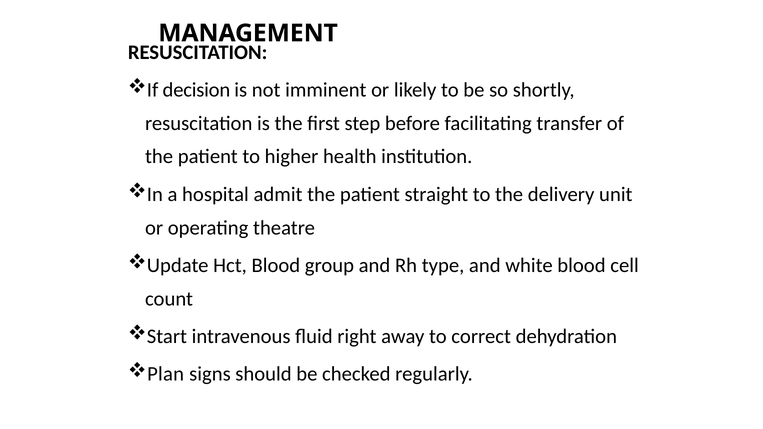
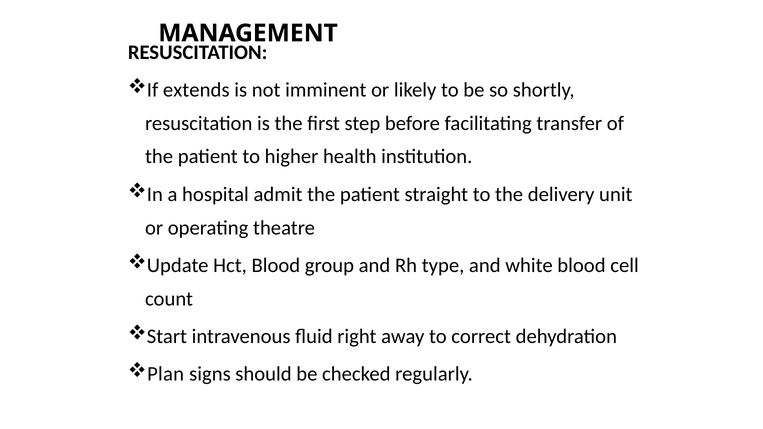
decision: decision -> extends (196, 90)
